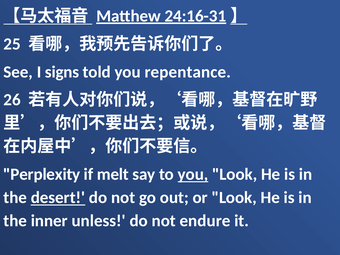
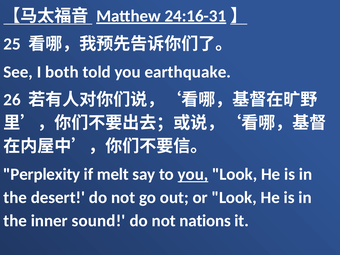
signs: signs -> both (62, 72)
repentance: repentance -> earthquake (188, 72)
desert underline: present -> none (58, 198)
unless: unless -> sound (99, 221)
endure: endure -> nations (205, 221)
